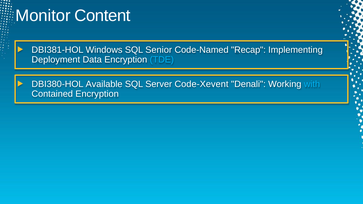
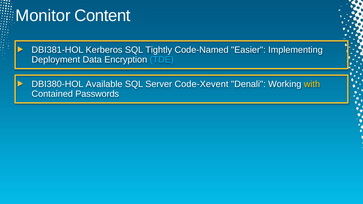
Windows: Windows -> Kerberos (104, 50)
Senior: Senior -> Tightly (159, 50)
Recap: Recap -> Easier (248, 50)
with colour: light blue -> yellow (312, 84)
Contained Encryption: Encryption -> Passwords (97, 94)
